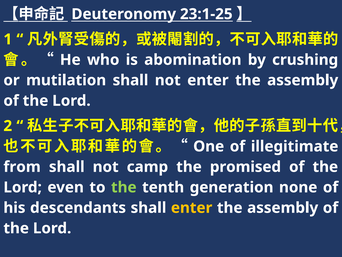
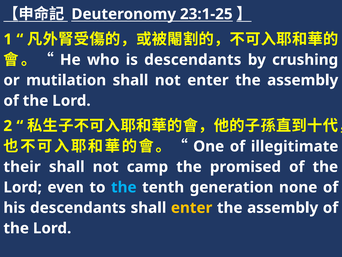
is abomination: abomination -> descendants (193, 60)
from: from -> their (22, 167)
the colour: light green -> light blue (124, 187)
